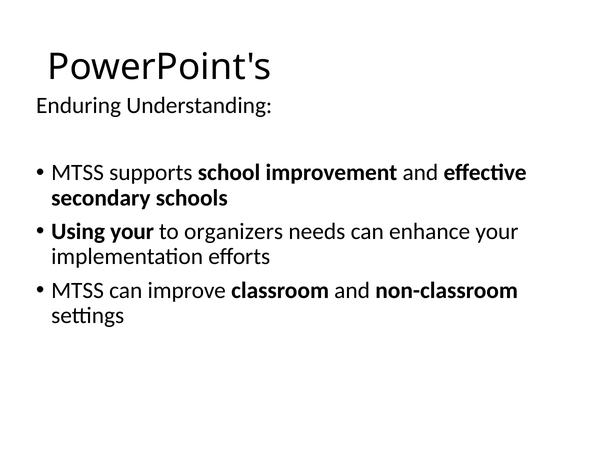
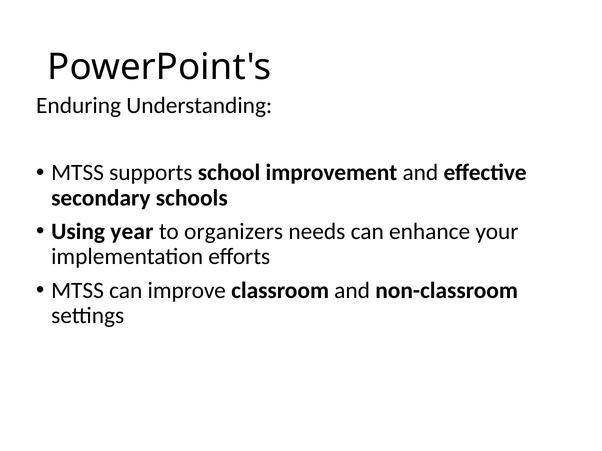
Using your: your -> year (132, 232)
